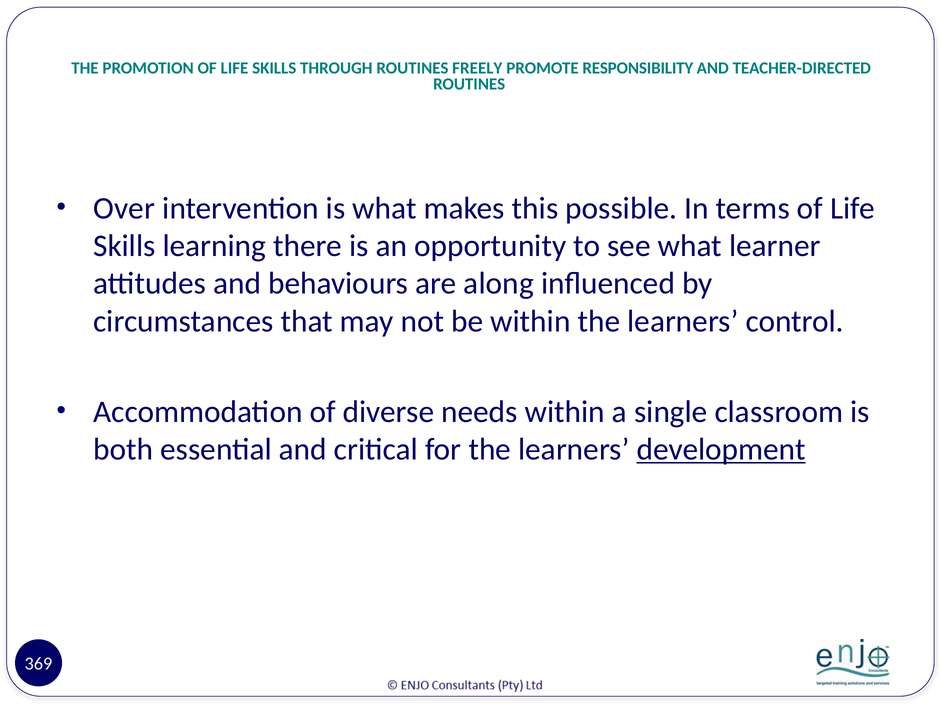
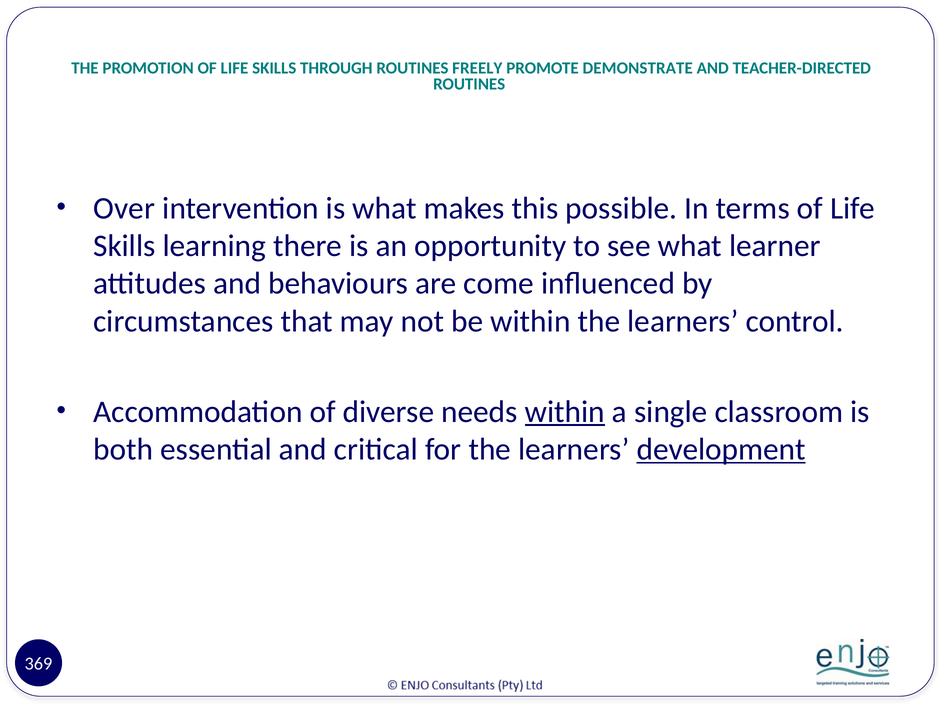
RESPONSIBILITY: RESPONSIBILITY -> DEMONSTRATE (638, 68)
along: along -> come (499, 283)
within underline: none -> present (565, 412)
